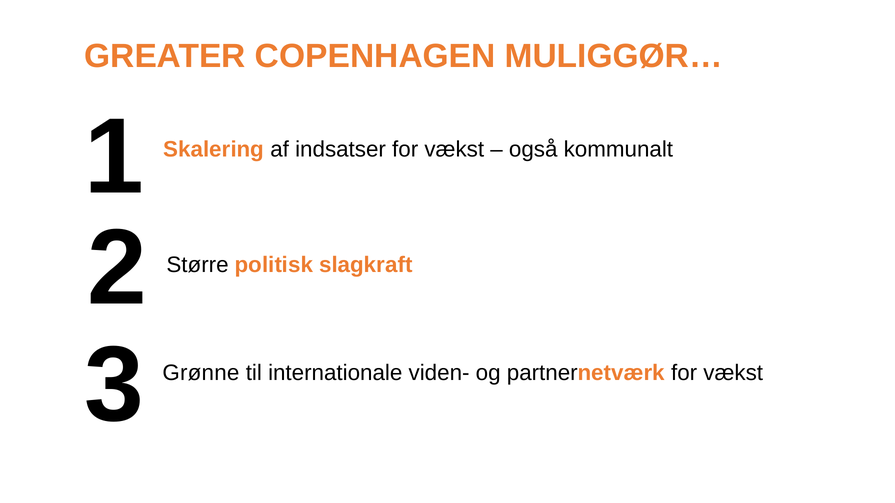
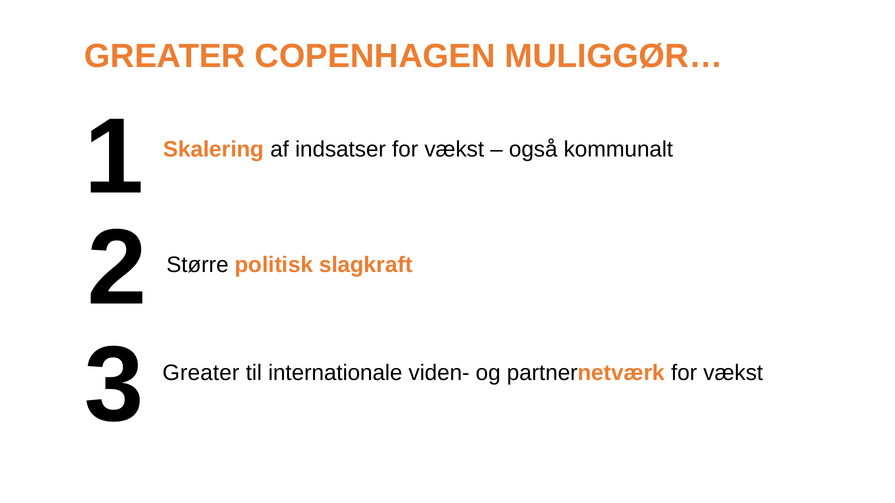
Grønne: Grønne -> Greater (201, 373)
